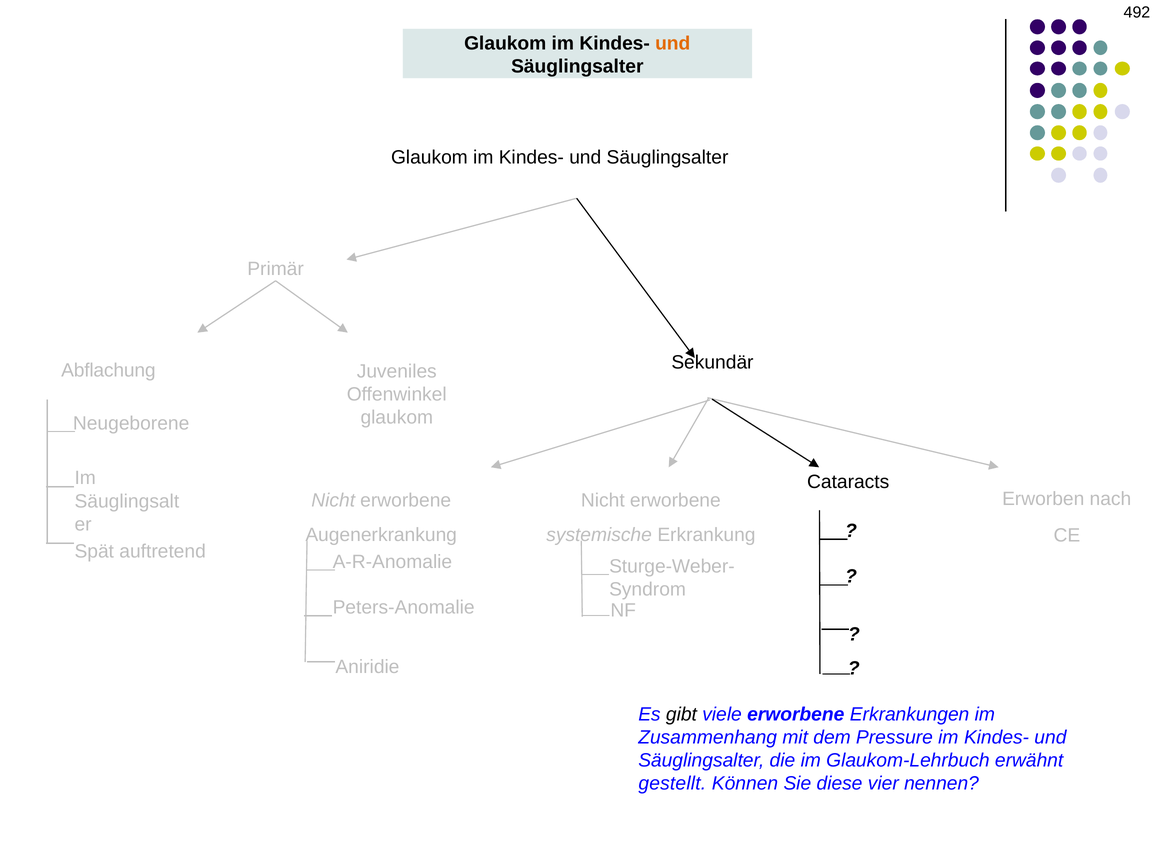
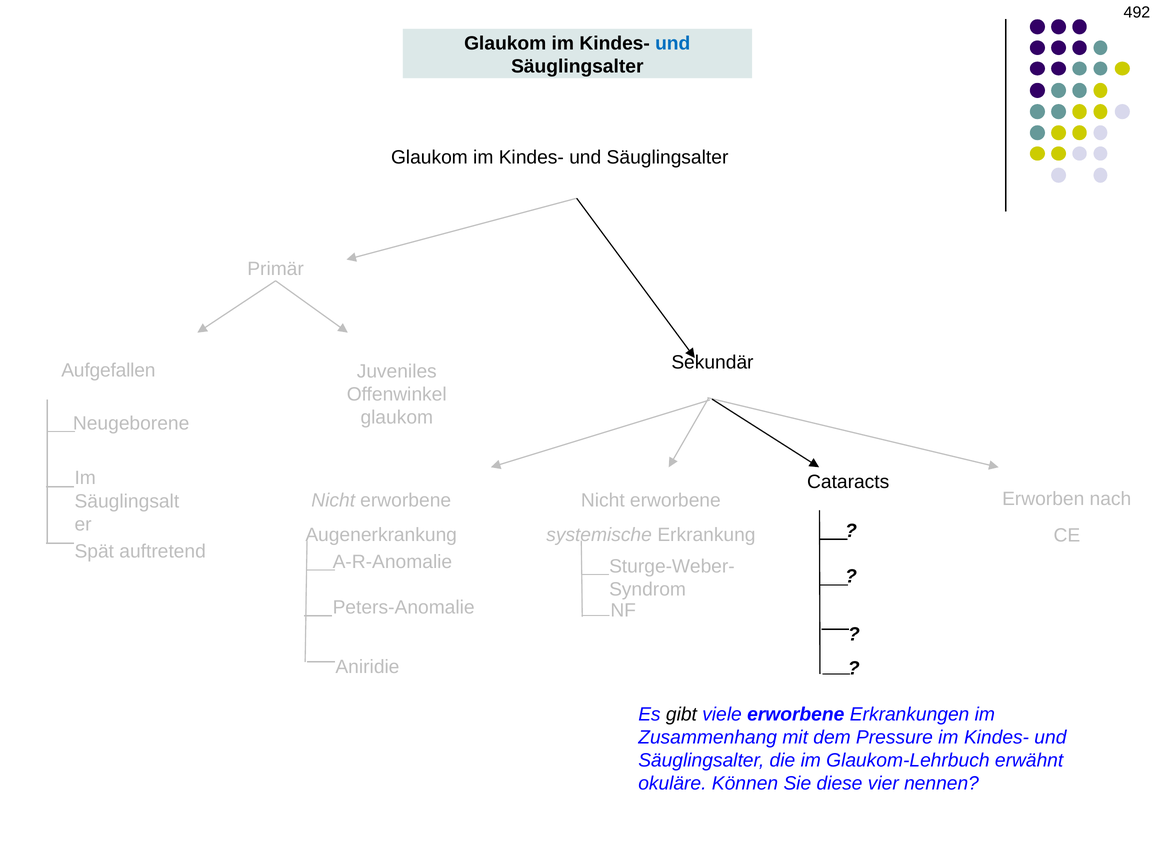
und colour: orange -> blue (673, 43)
Abflachung: Abflachung -> Aufgefallen (108, 370)
gestellt: gestellt -> okuläre (672, 784)
